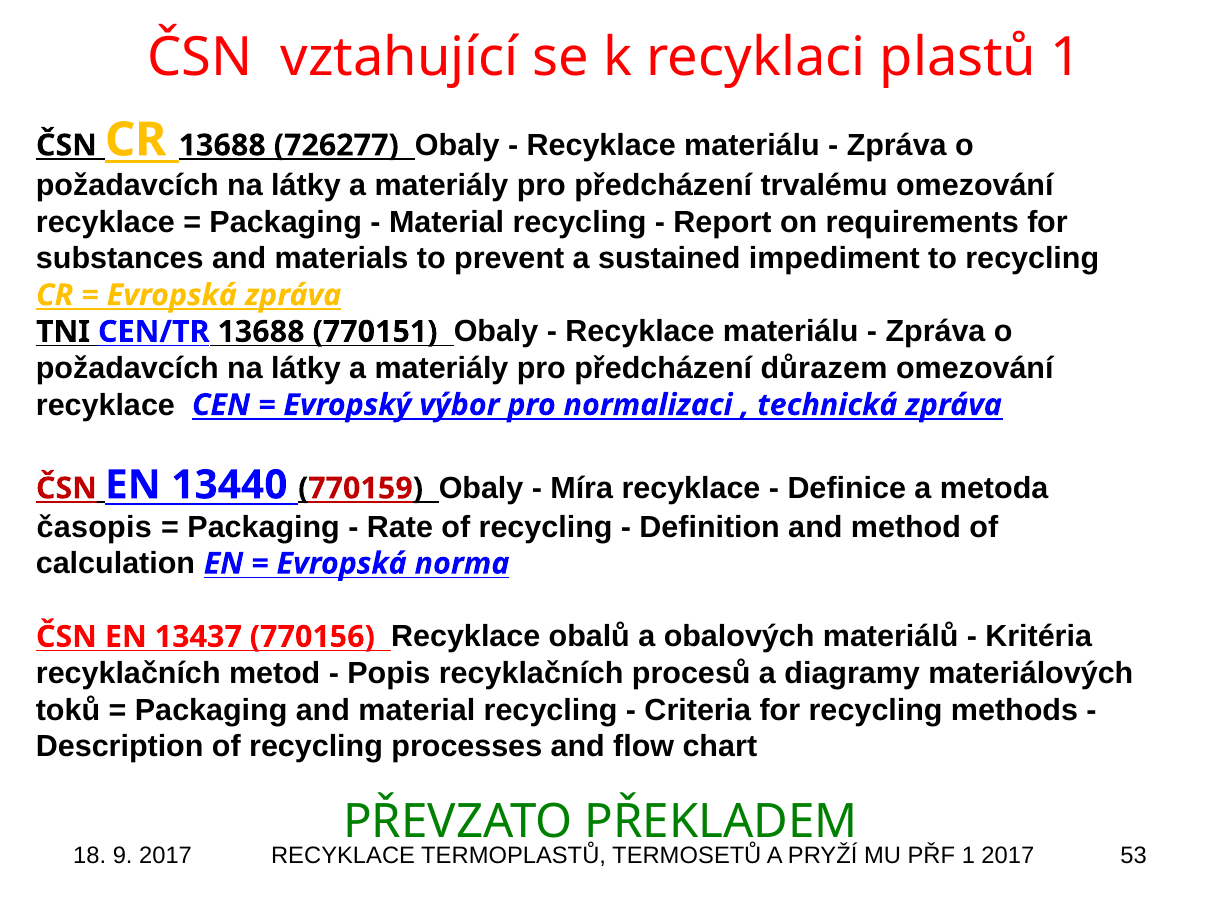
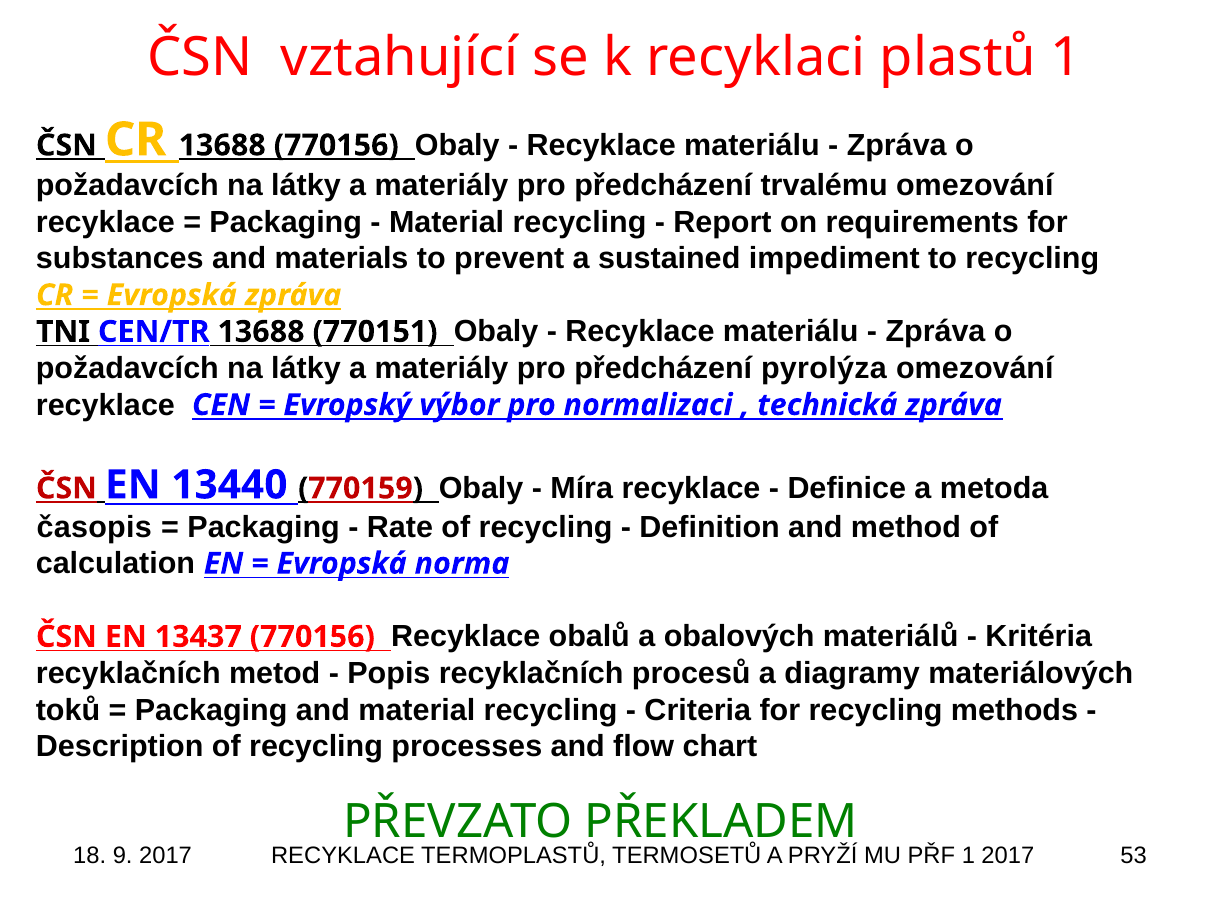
13688 726277: 726277 -> 770156 (336, 145)
důrazem: důrazem -> pyrolýza (824, 368)
